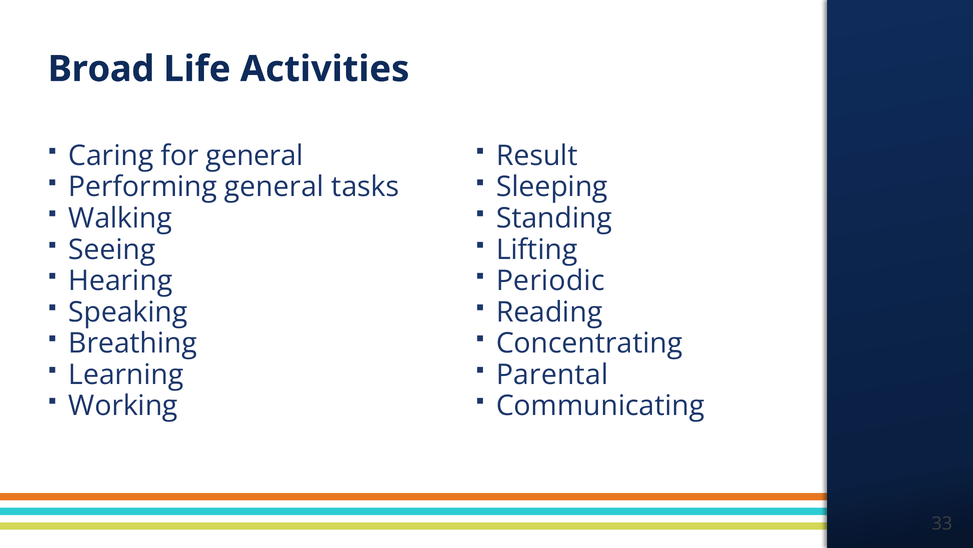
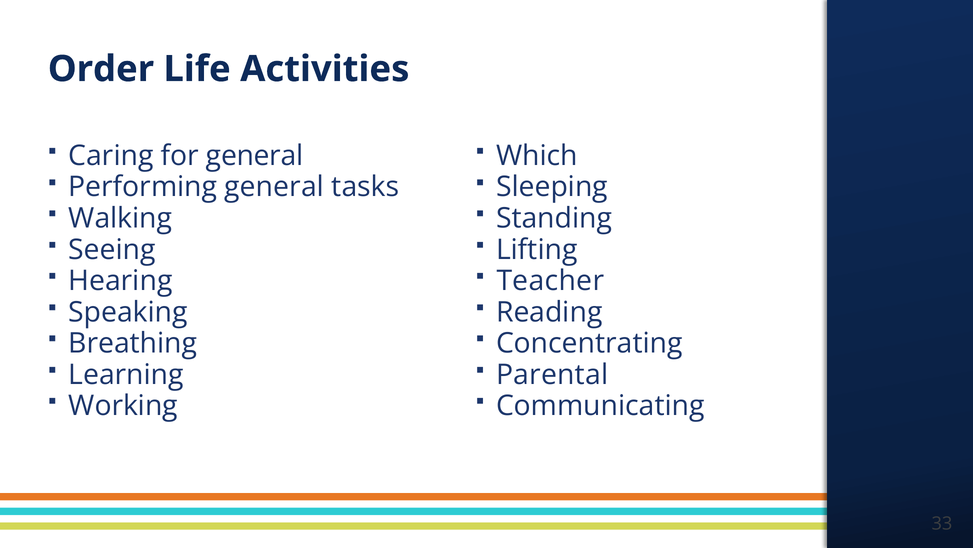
Broad: Broad -> Order (101, 69)
Result: Result -> Which (537, 156)
Periodic: Periodic -> Teacher (550, 281)
